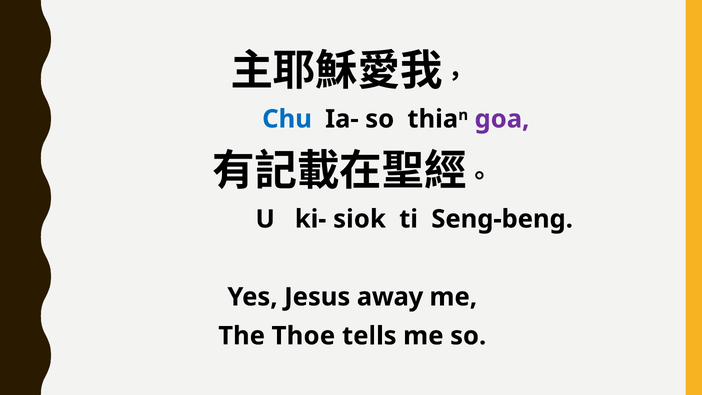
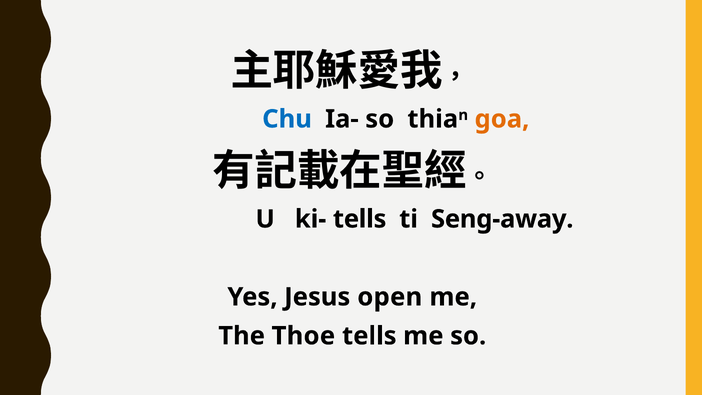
goa colour: purple -> orange (502, 119)
ki- siok: siok -> tells (360, 219)
Seng-beng: Seng-beng -> Seng-away (502, 219)
away: away -> open (390, 297)
